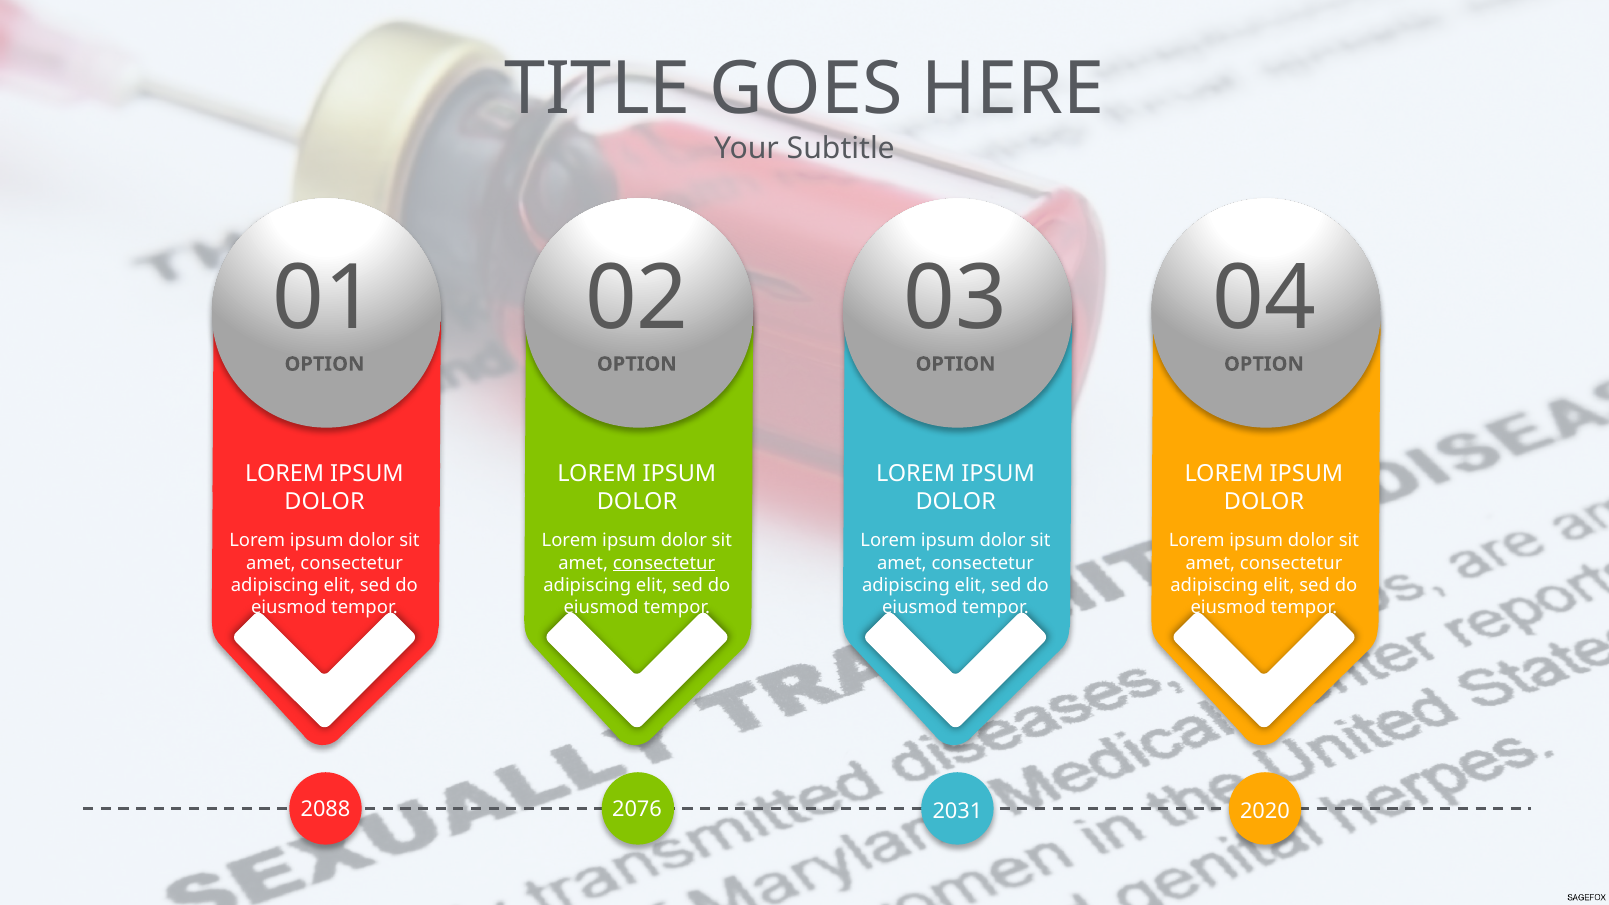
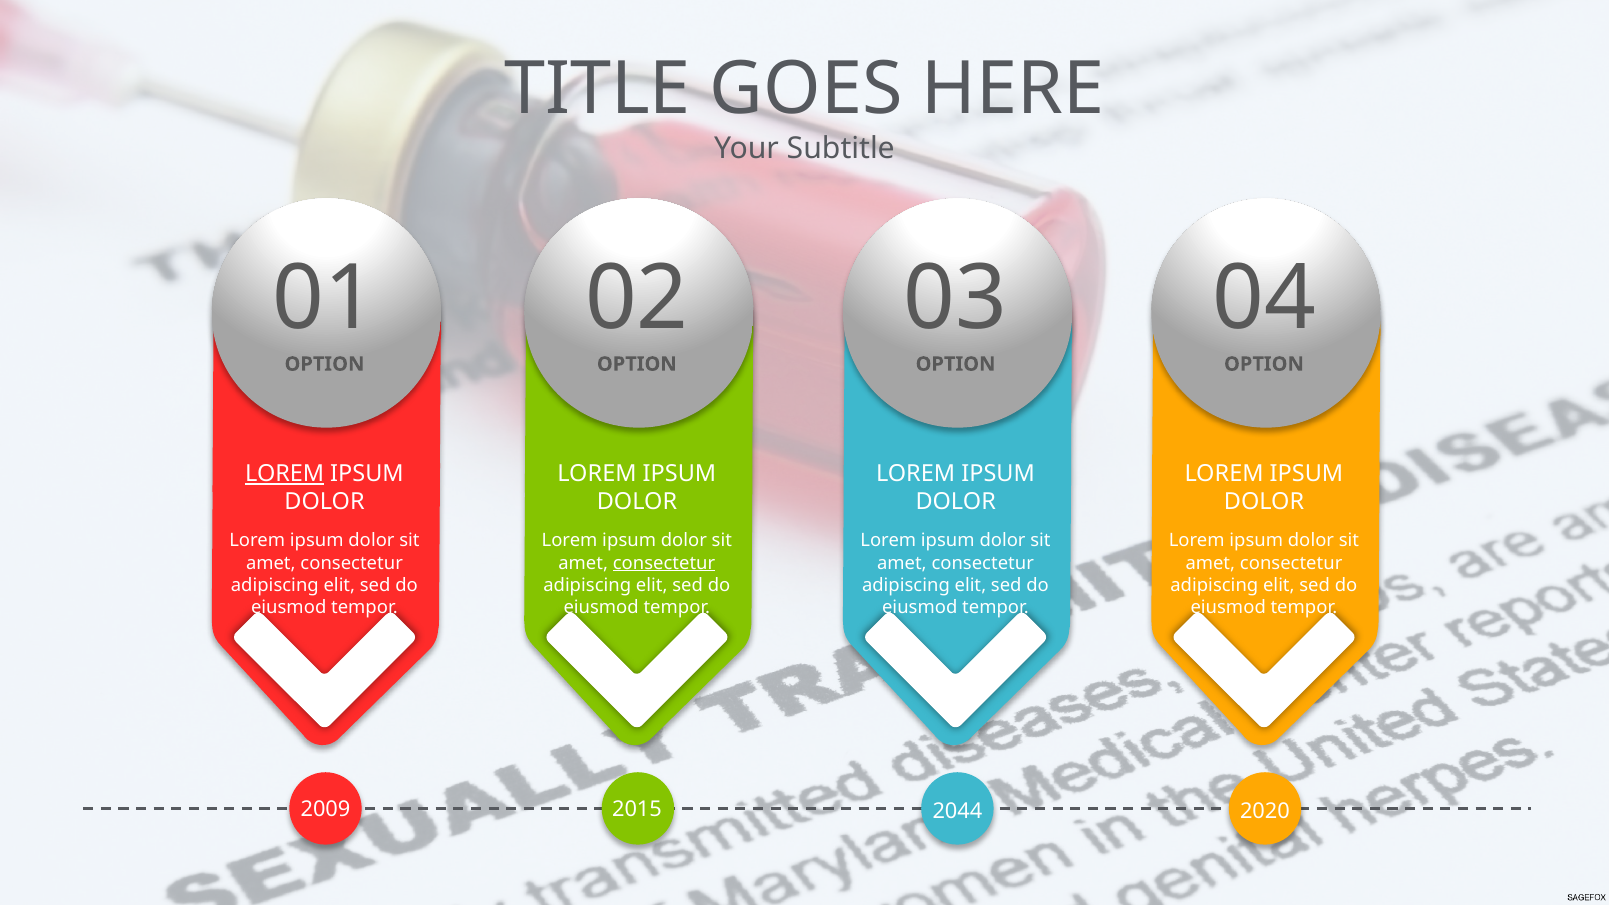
LOREM underline: none -> present (285, 474)
2088: 2088 -> 2009 (326, 810)
2076: 2076 -> 2015 (637, 810)
2031: 2031 -> 2044 (957, 811)
